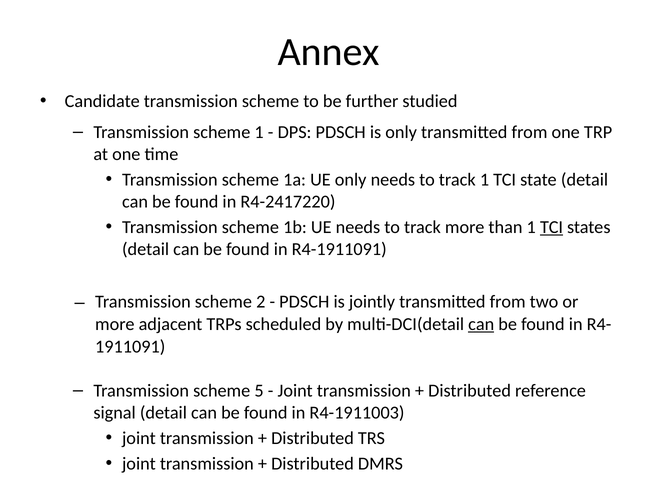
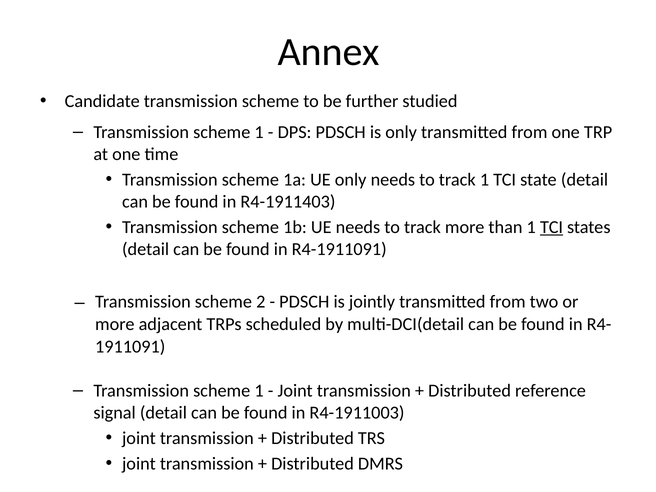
R4-2417220: R4-2417220 -> R4-1911403 (288, 202)
can underline: present -> none (481, 324)
5: 5 -> 1 (259, 391)
